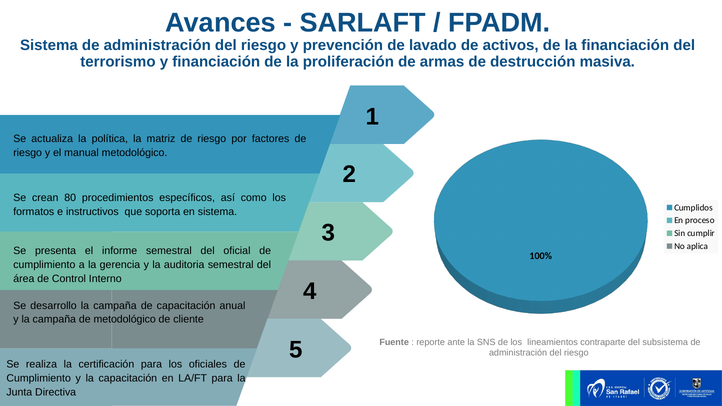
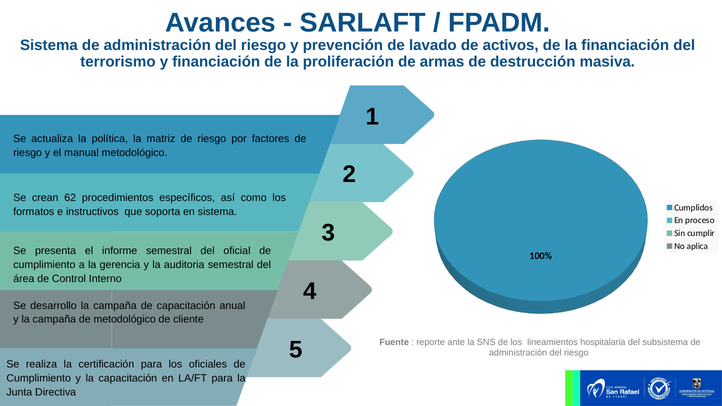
80: 80 -> 62 (70, 198)
contraparte: contraparte -> hospitalaria (603, 342)
